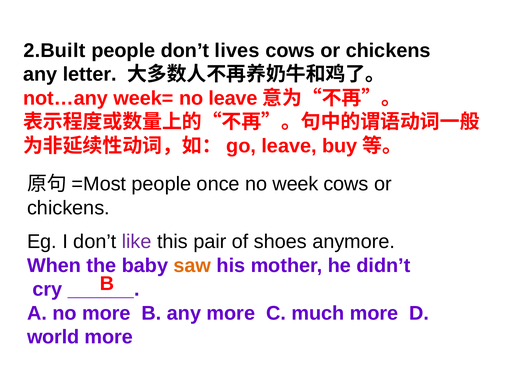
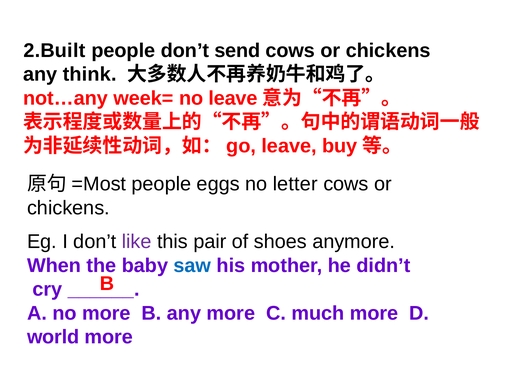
lives: lives -> send (237, 50)
letter: letter -> think (90, 74)
once: once -> eggs (218, 184)
week: week -> letter (295, 184)
saw colour: orange -> blue (192, 266)
